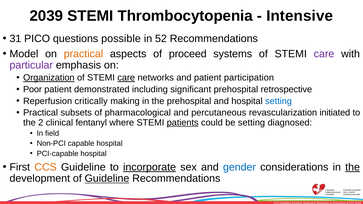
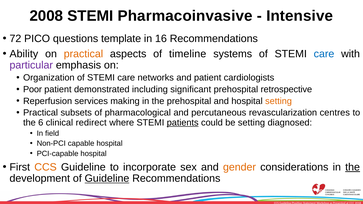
2039: 2039 -> 2008 (46, 16)
Thrombocytopenia: Thrombocytopenia -> Pharmacoinvasive (185, 16)
31: 31 -> 72 (15, 39)
possible: possible -> template (121, 39)
52: 52 -> 16 (161, 39)
Model: Model -> Ability (24, 54)
proceed: proceed -> timeline (188, 54)
care colour: purple -> blue (324, 54)
Organization underline: present -> none (49, 78)
care underline: present -> none (126, 78)
participation: participation -> cardiologists (249, 78)
critically: critically -> services (91, 101)
setting colour: blue -> orange (279, 101)
initiated: initiated -> centres (335, 113)
2: 2 -> 6 (41, 123)
fentanyl: fentanyl -> redirect (91, 123)
incorporate underline: present -> none (150, 167)
gender colour: blue -> orange (239, 167)
